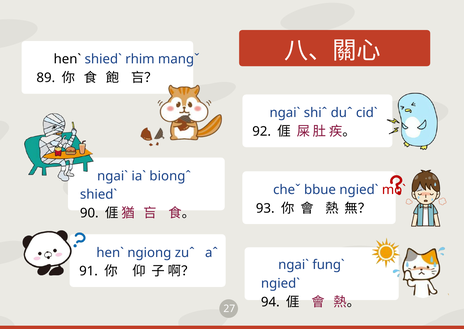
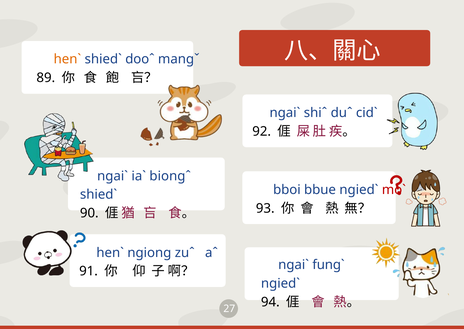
henˋ colour: black -> orange (67, 59)
rhim: rhim -> dooˆ (140, 59)
cheˇ: cheˇ -> bboi (287, 190)
